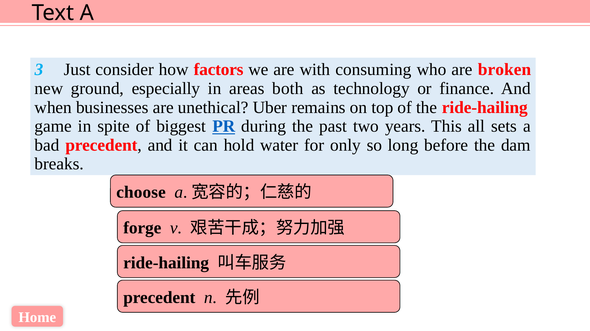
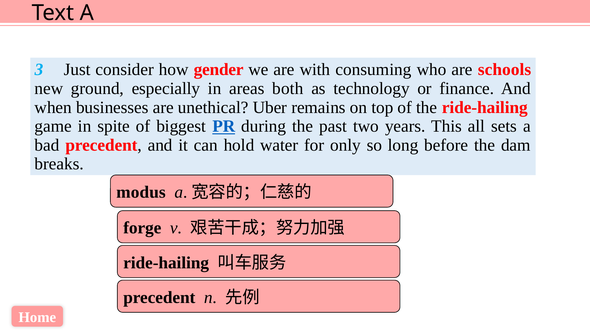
factors: factors -> gender (219, 70)
broken: broken -> schools (505, 70)
choose: choose -> modus (141, 193)
